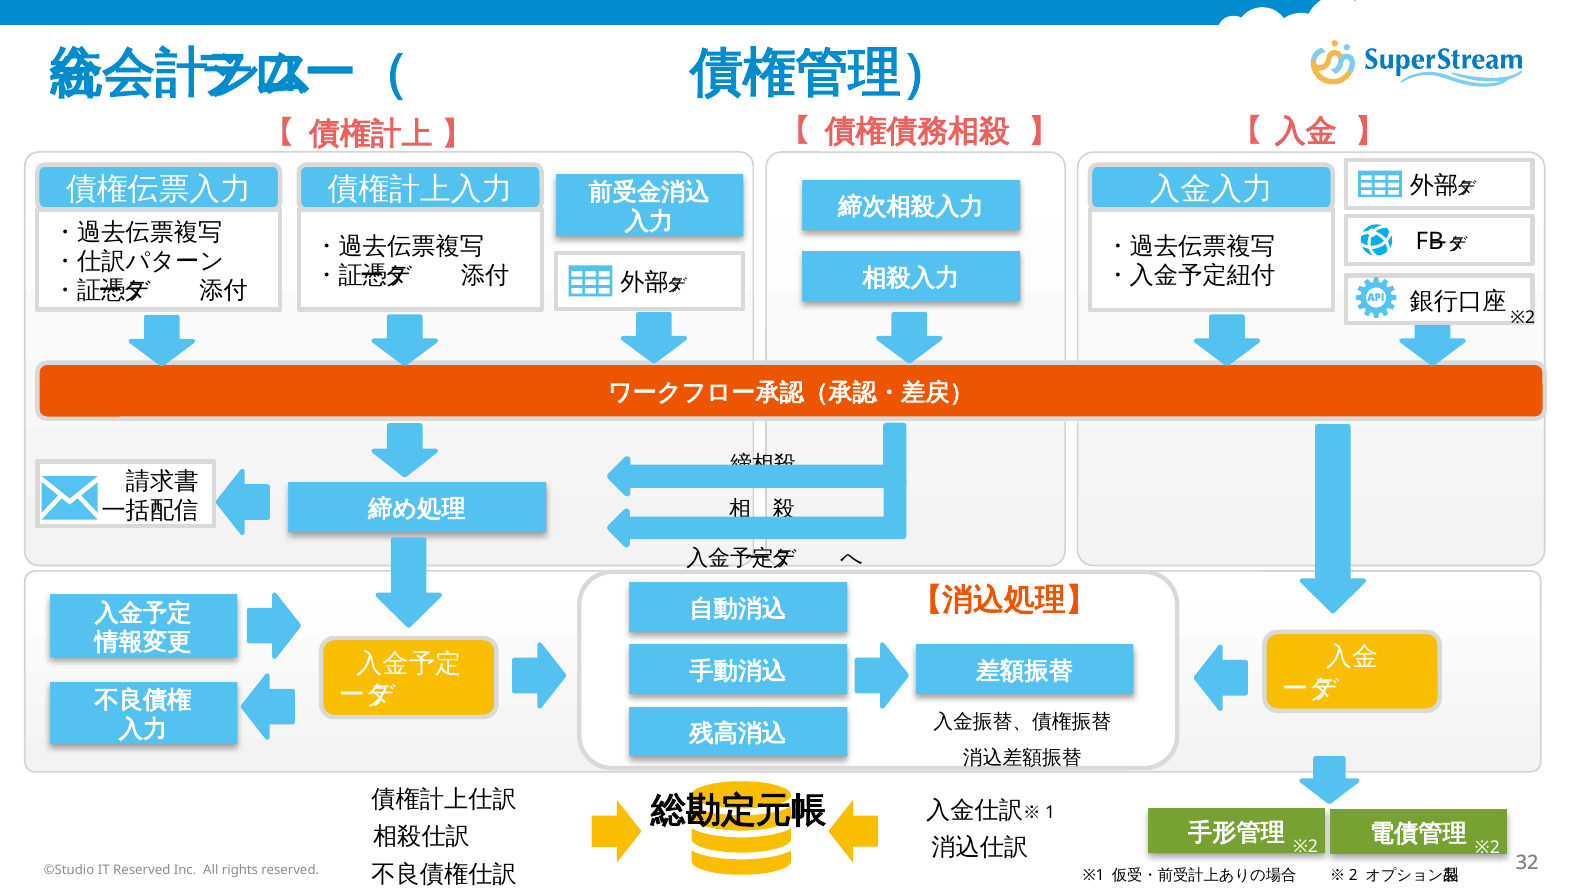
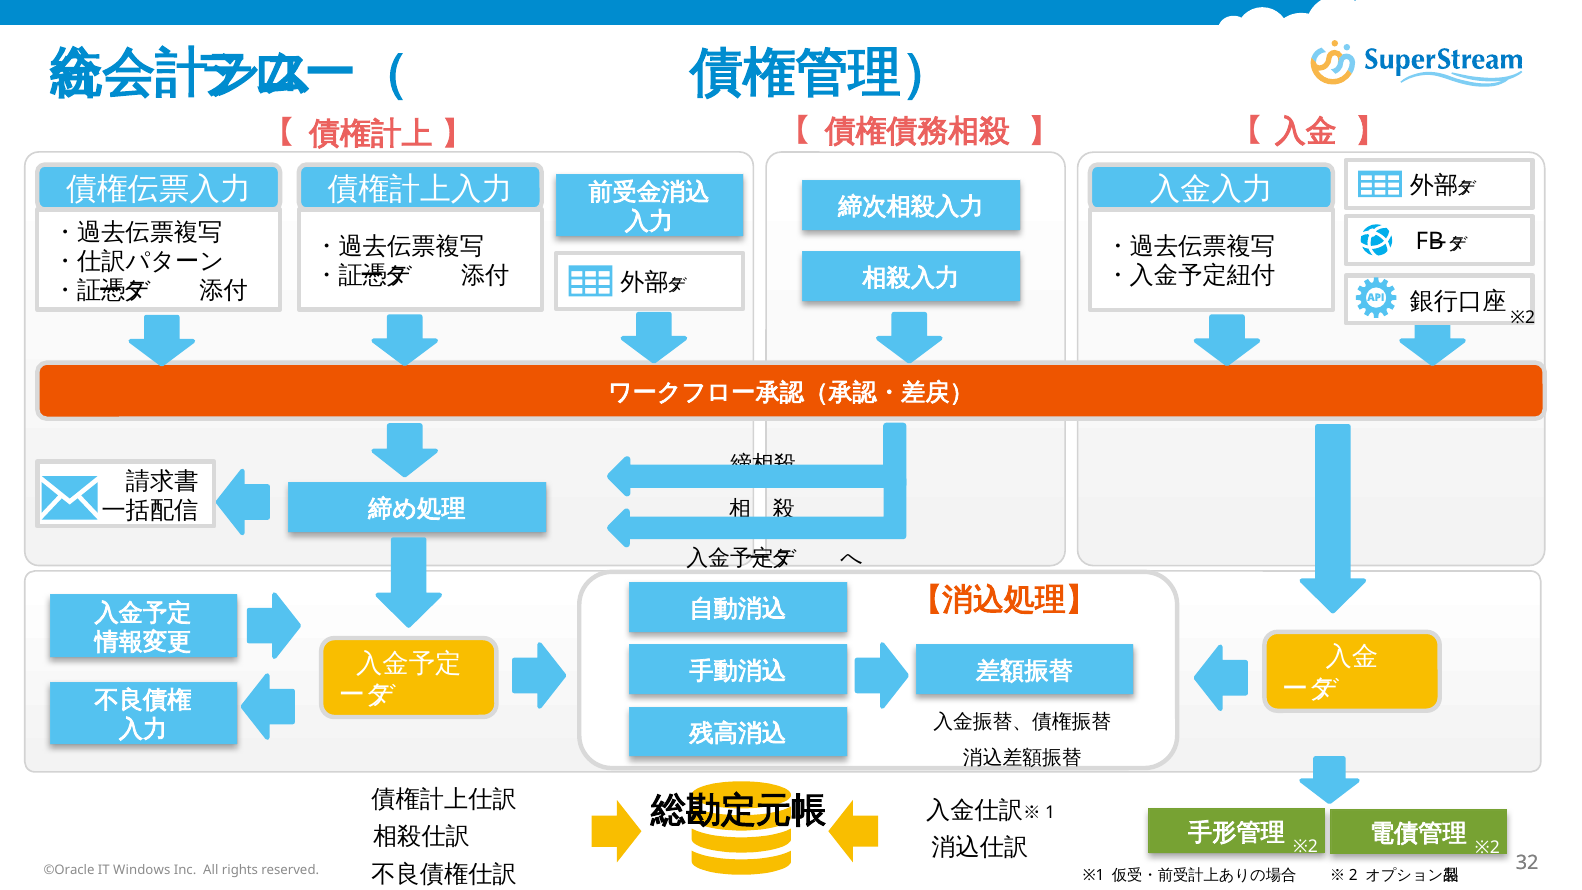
©Studio: ©Studio -> ©Oracle (69, 870)
IT Reserved: Reserved -> Windows (142, 870)
